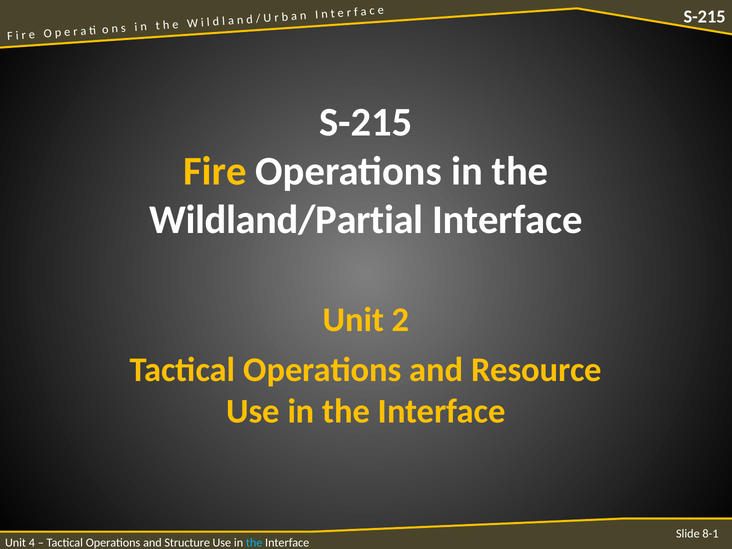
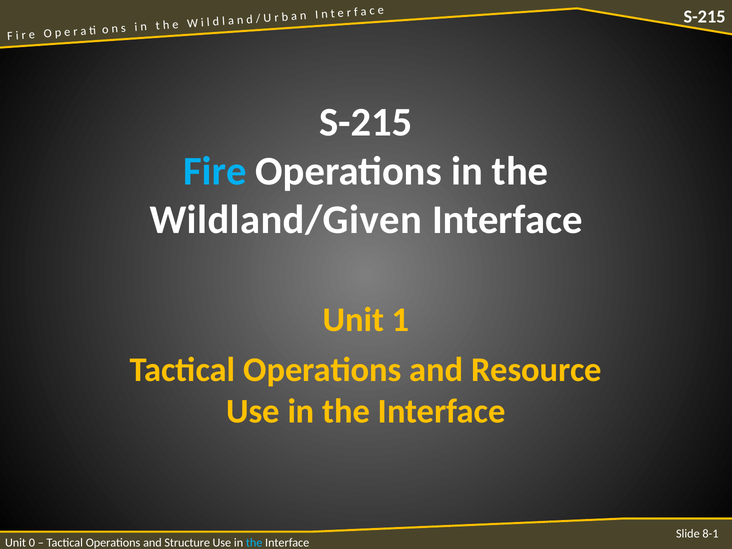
Fire colour: yellow -> light blue (215, 171)
Wildland/Partial: Wildland/Partial -> Wildland/Given (286, 220)
2: 2 -> 1 (401, 320)
4: 4 -> 0 (32, 543)
